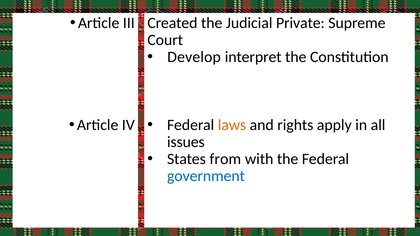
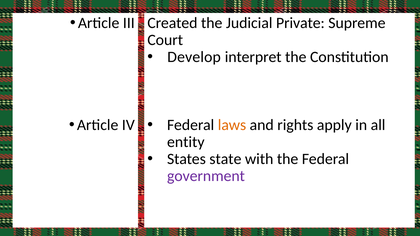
issues: issues -> entity (186, 142)
from: from -> state (225, 159)
government colour: blue -> purple (206, 176)
